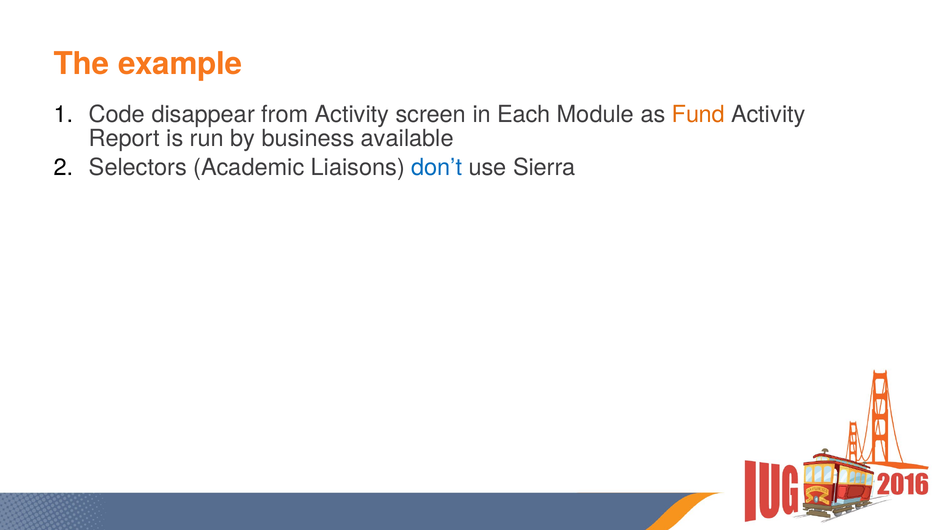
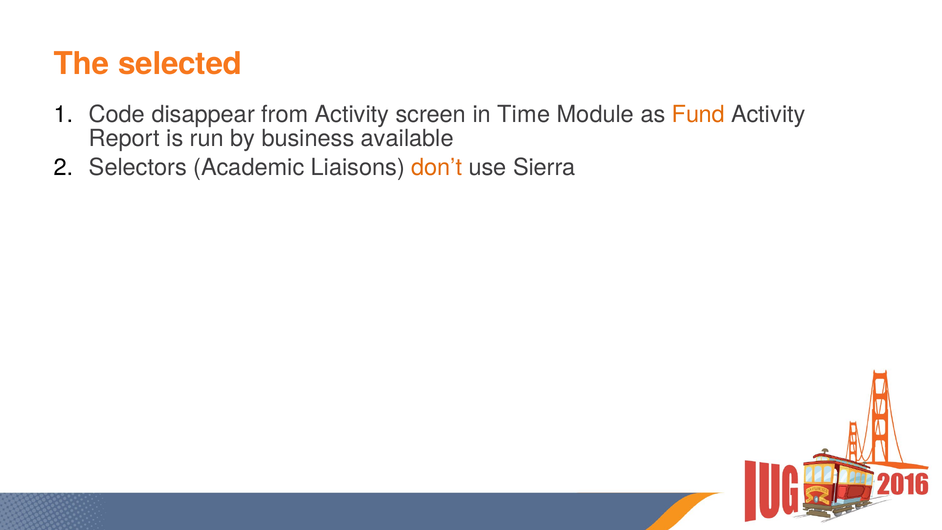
example: example -> selected (180, 64)
Each: Each -> Time (524, 115)
don’t colour: blue -> orange (437, 167)
